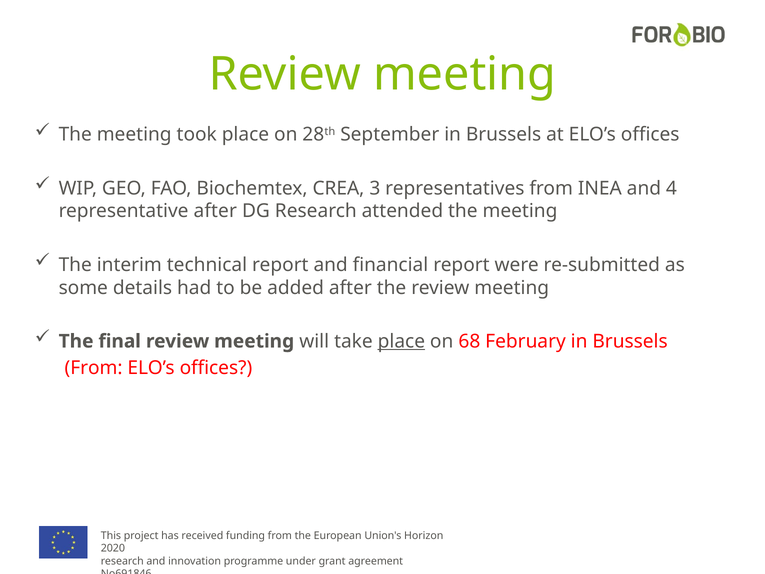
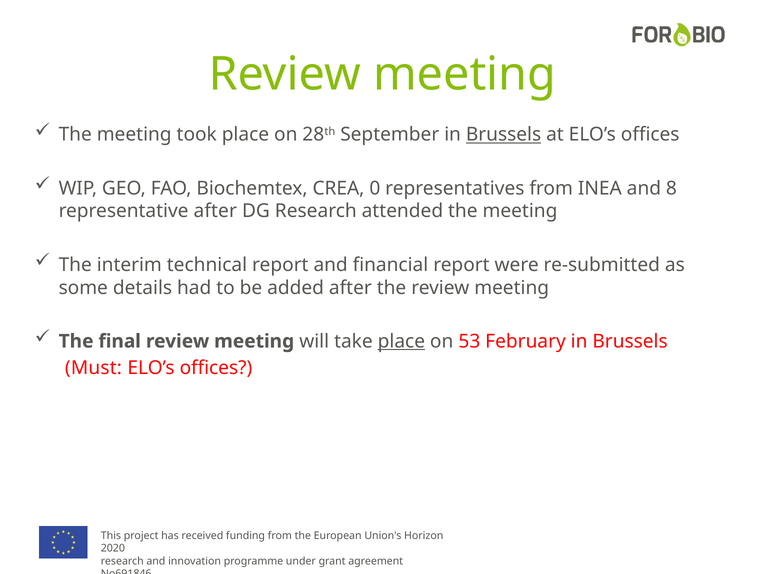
Brussels underline: none -> present (504, 135)
3: 3 -> 0 (375, 188)
4: 4 -> 8 (671, 188)
68: 68 -> 53 (469, 341)
From: From -> Must (93, 368)
